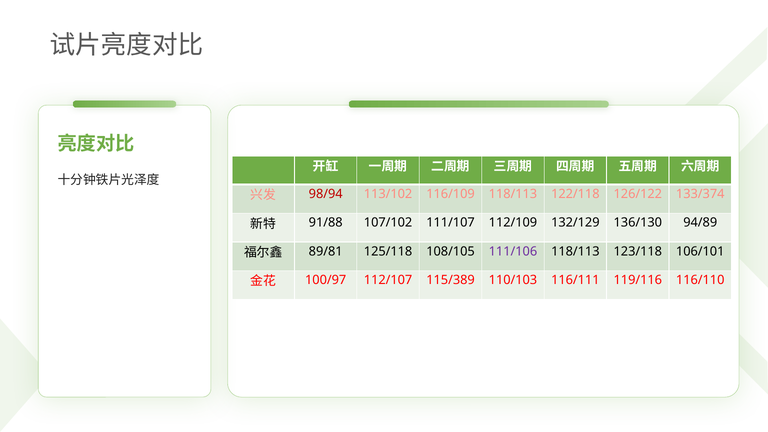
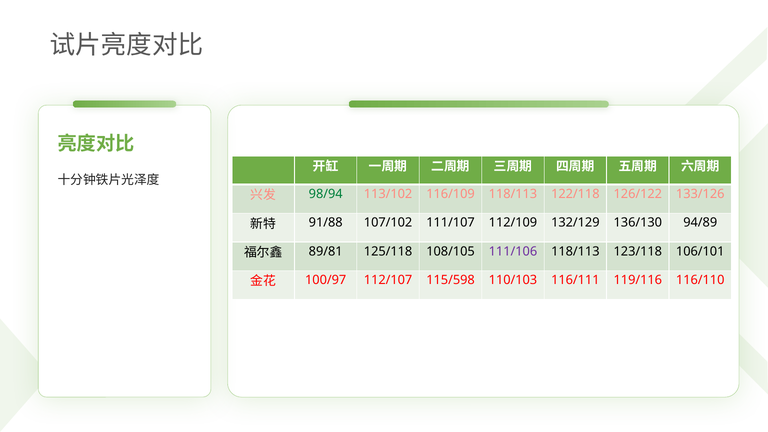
98/94 colour: red -> green (326, 194)
133/374: 133/374 -> 133/126 (700, 194)
115/389: 115/389 -> 115/598 (451, 280)
